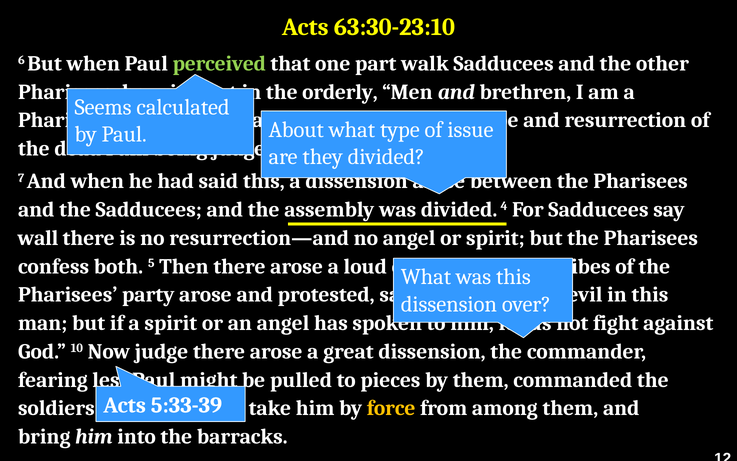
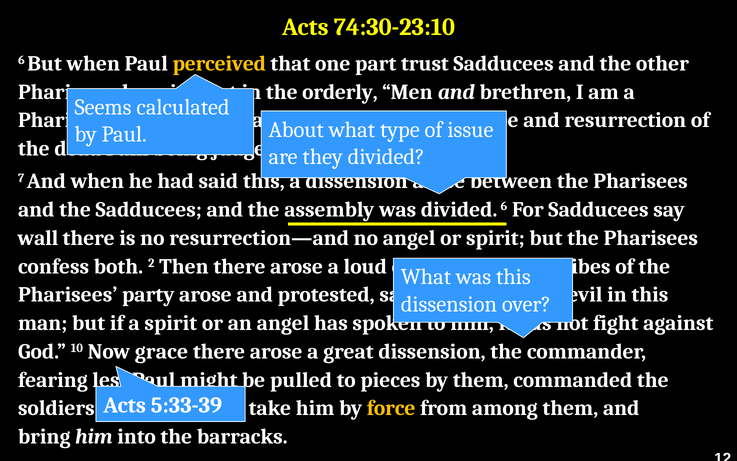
63:30-23:10: 63:30-23:10 -> 74:30-23:10 (394, 27)
perceived colour: light green -> yellow (219, 64)
walk: walk -> trust (425, 64)
divided 4: 4 -> 6 (504, 206)
5: 5 -> 2 (151, 263)
judge: judge -> grace (161, 351)
